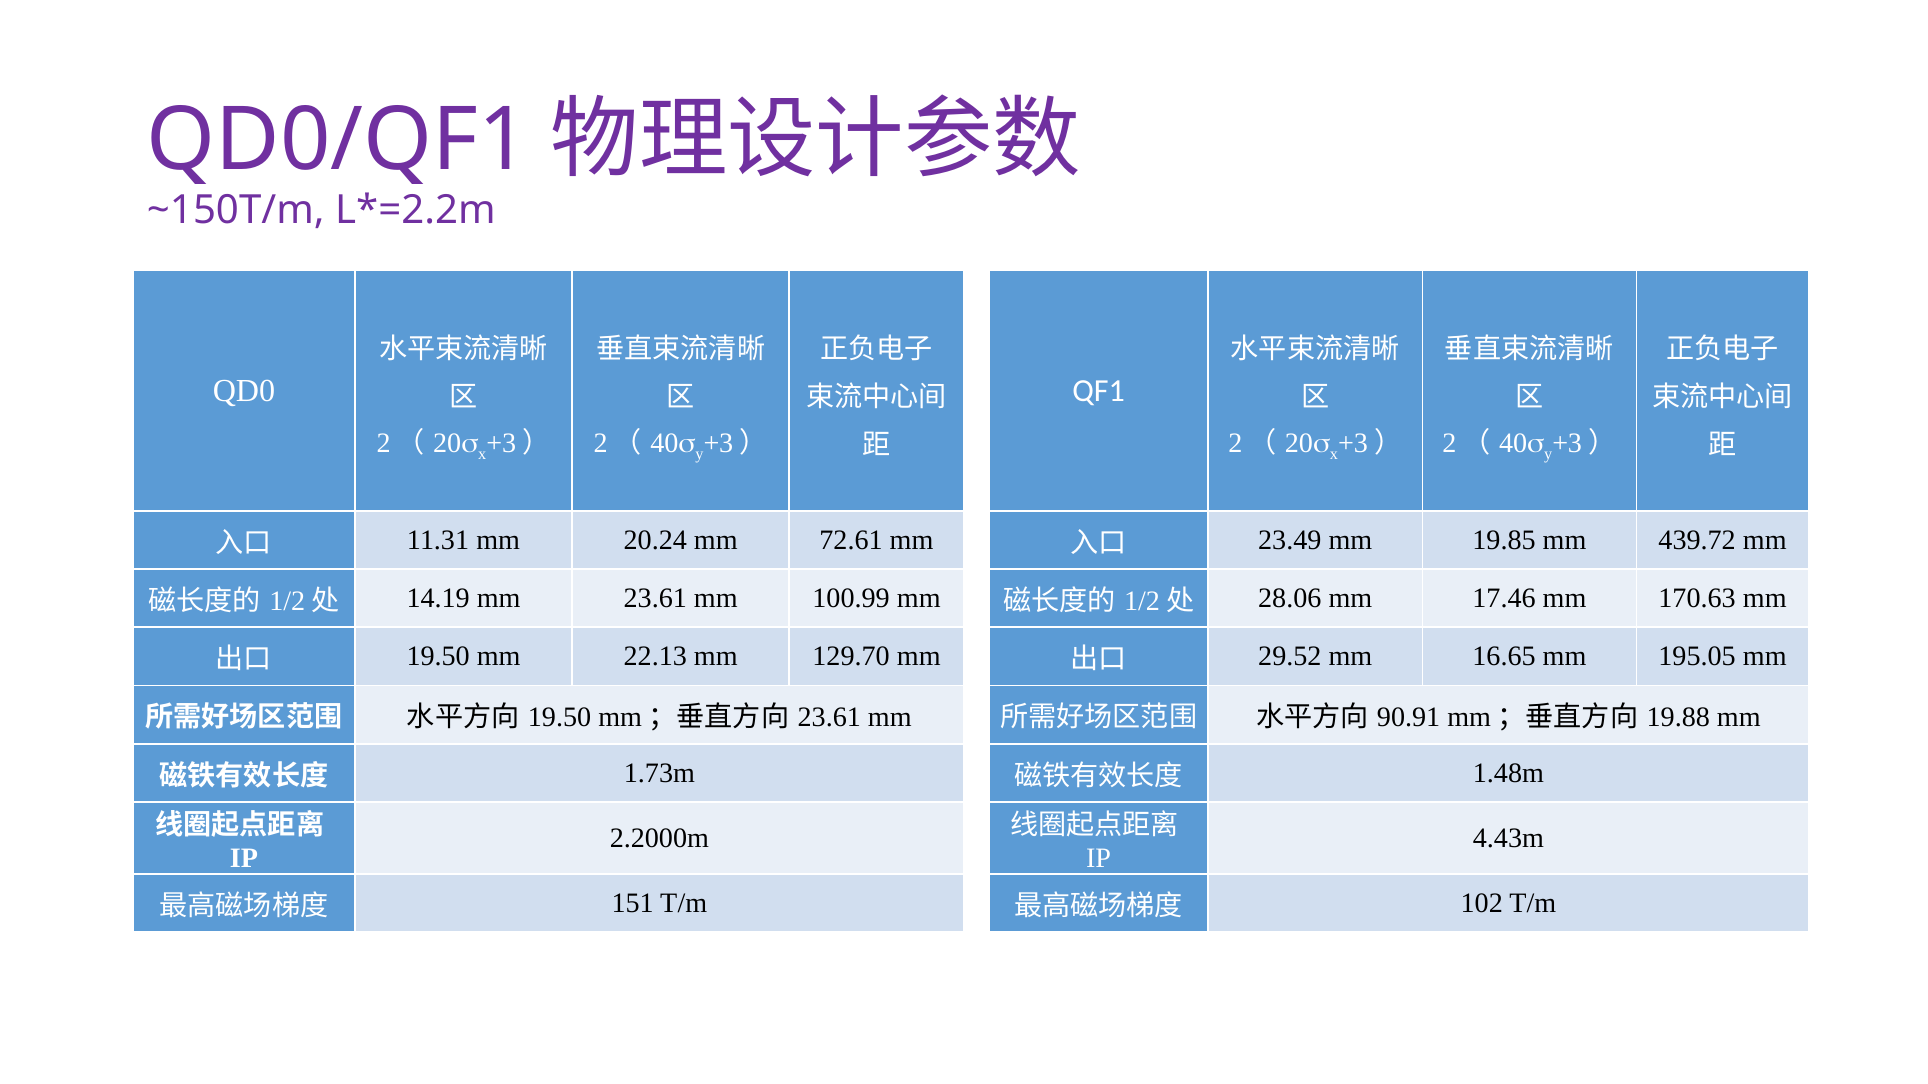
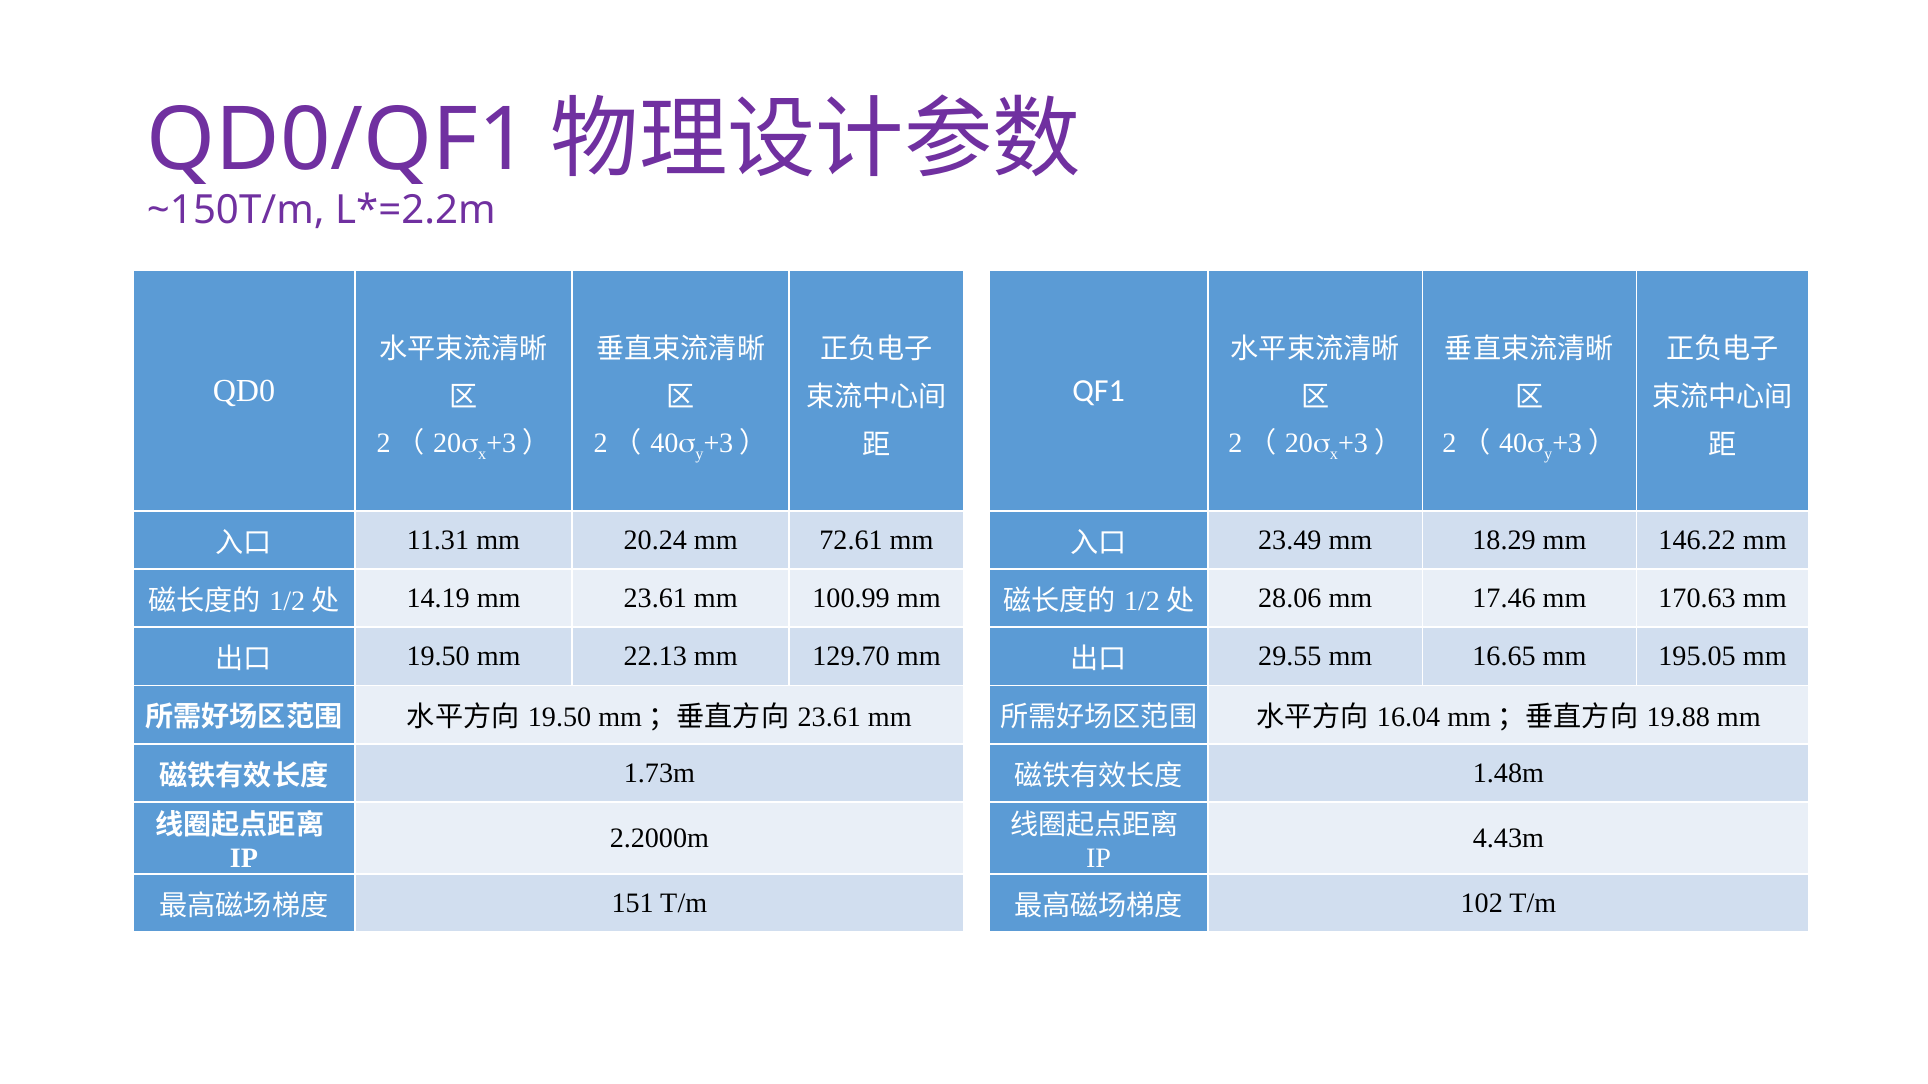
19.85: 19.85 -> 18.29 (1504, 540)
439.72: 439.72 -> 146.22 (1697, 540)
29.52: 29.52 -> 29.55 (1290, 657)
90.91: 90.91 -> 16.04 (1409, 718)
